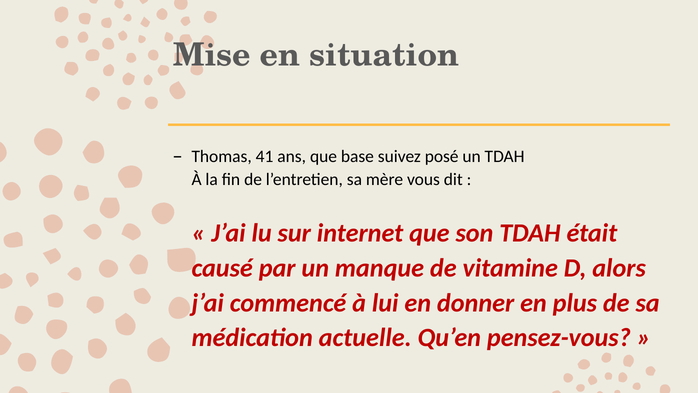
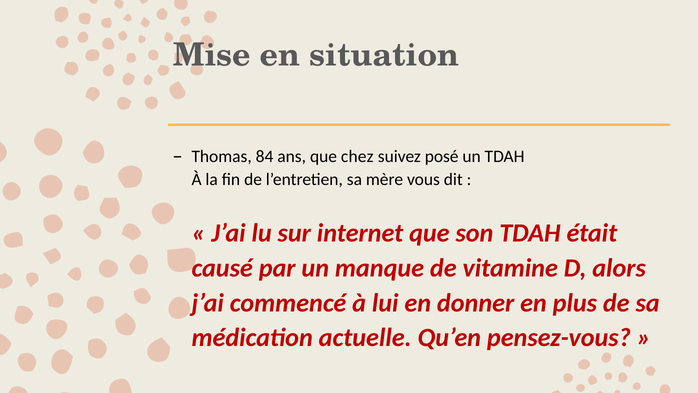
41: 41 -> 84 (265, 156)
base: base -> chez (357, 156)
